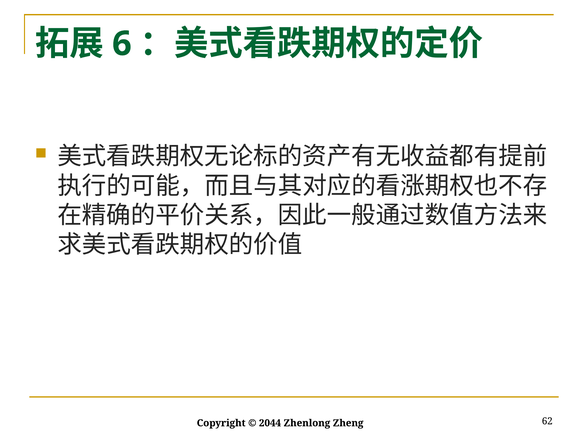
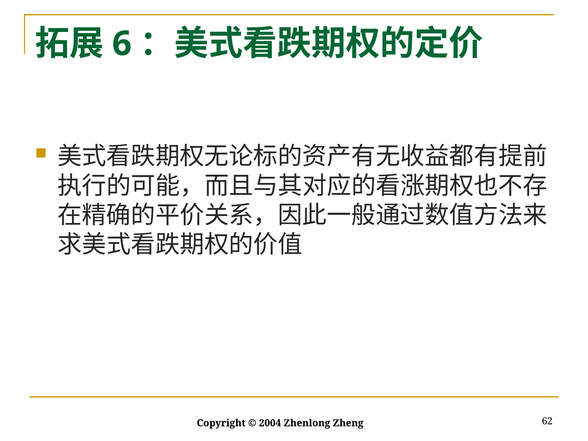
2044: 2044 -> 2004 (270, 423)
